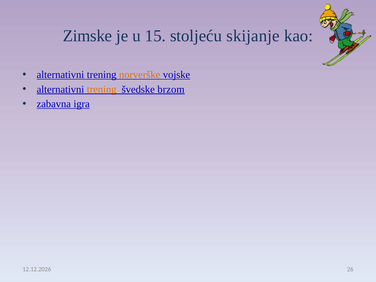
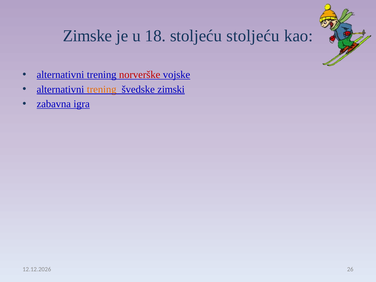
15: 15 -> 18 (155, 36)
stoljeću skijanje: skijanje -> stoljeću (253, 36)
norverške colour: orange -> red (140, 75)
brzom: brzom -> zimski (171, 89)
